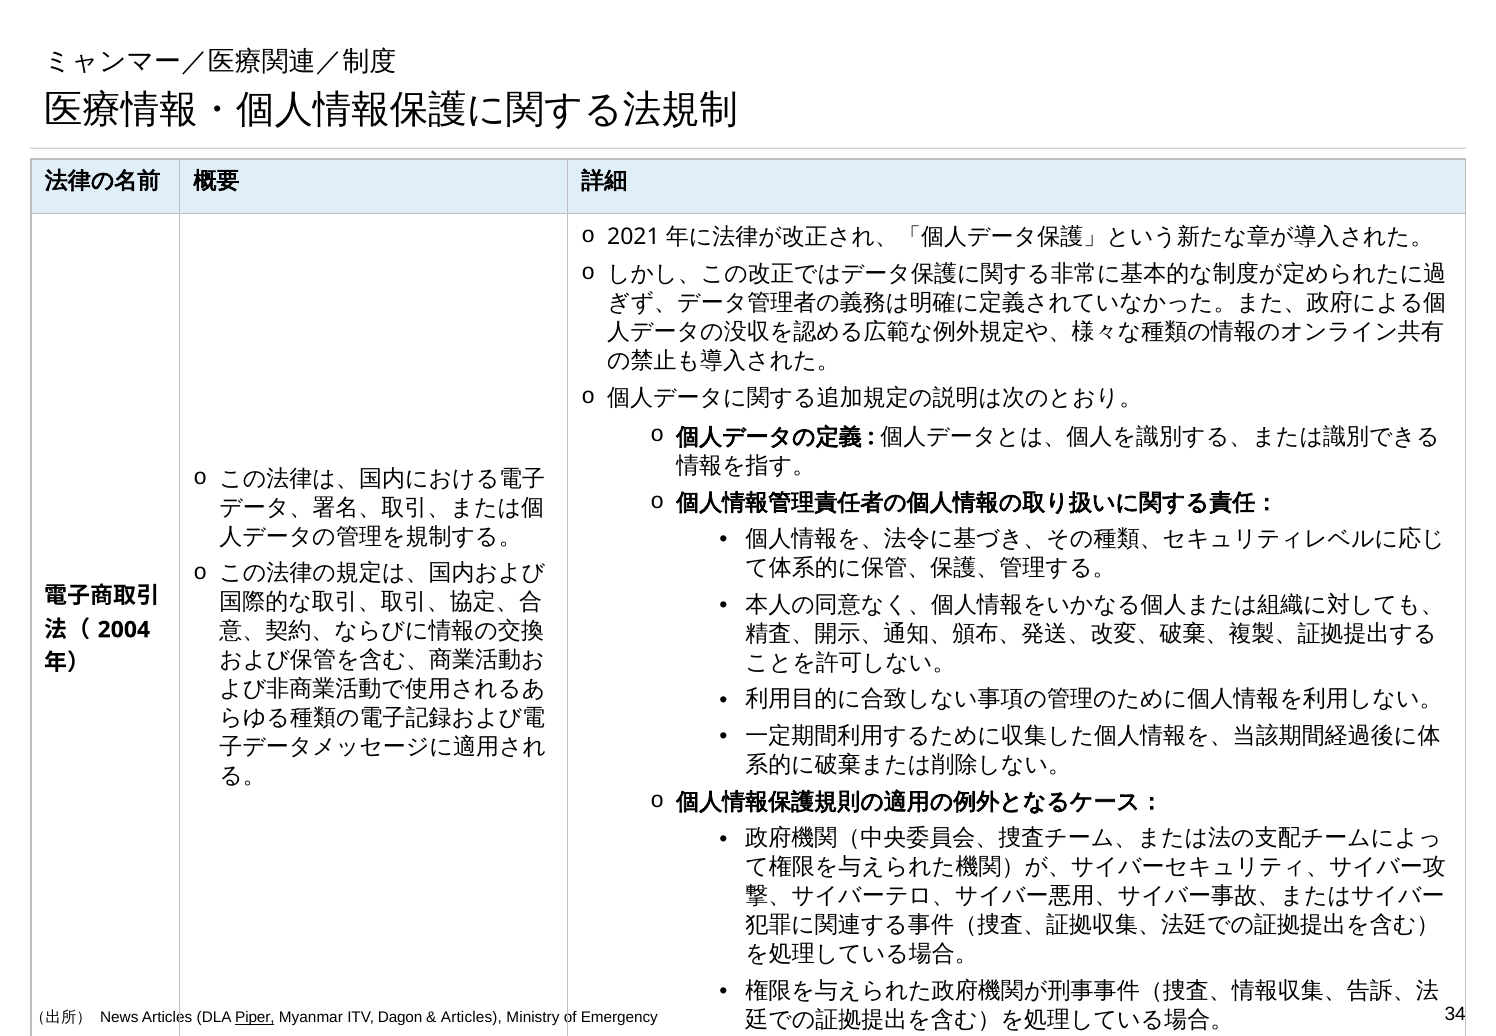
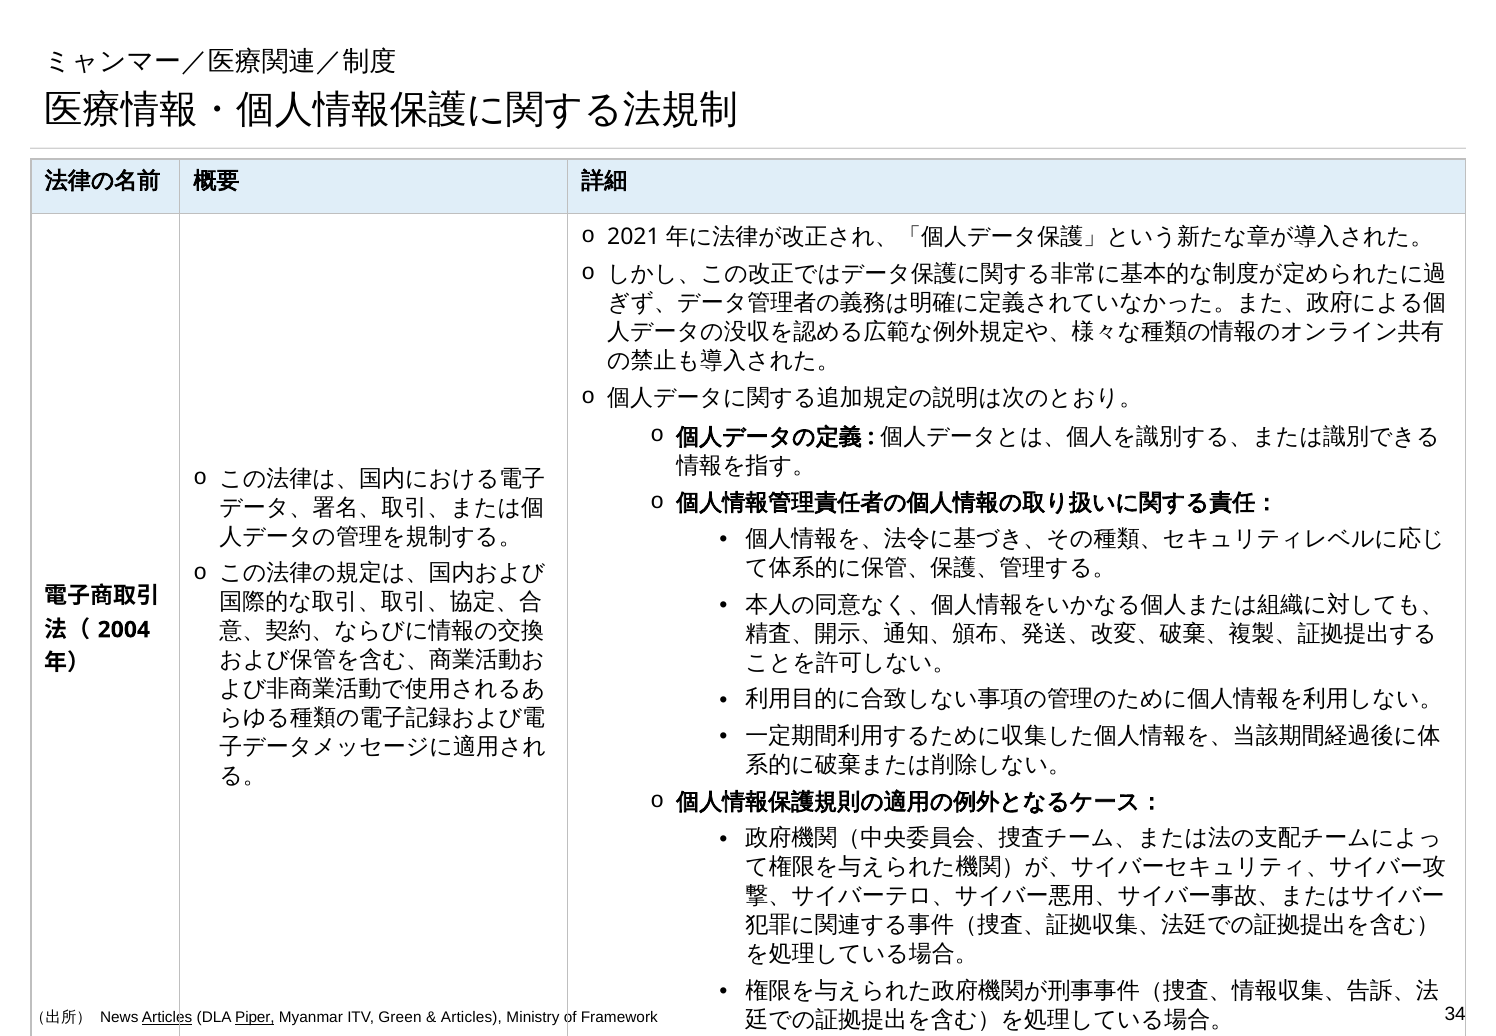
Articles underline: none -> present (167, 1017)
Dagon: Dagon -> Green (400, 1017)
Emergency: Emergency -> Framework (619, 1017)
